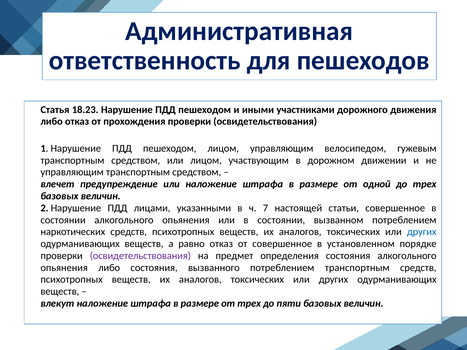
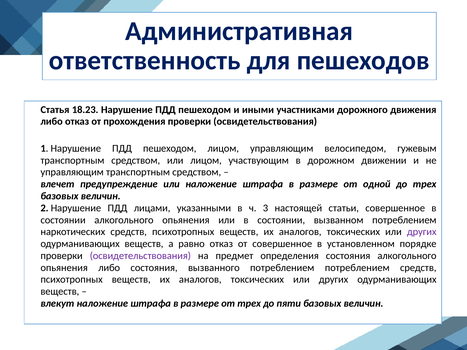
7: 7 -> 3 (266, 208)
других colour: blue -> purple (422, 232)
потреблением транспортным: транспортным -> потреблением (357, 268)
